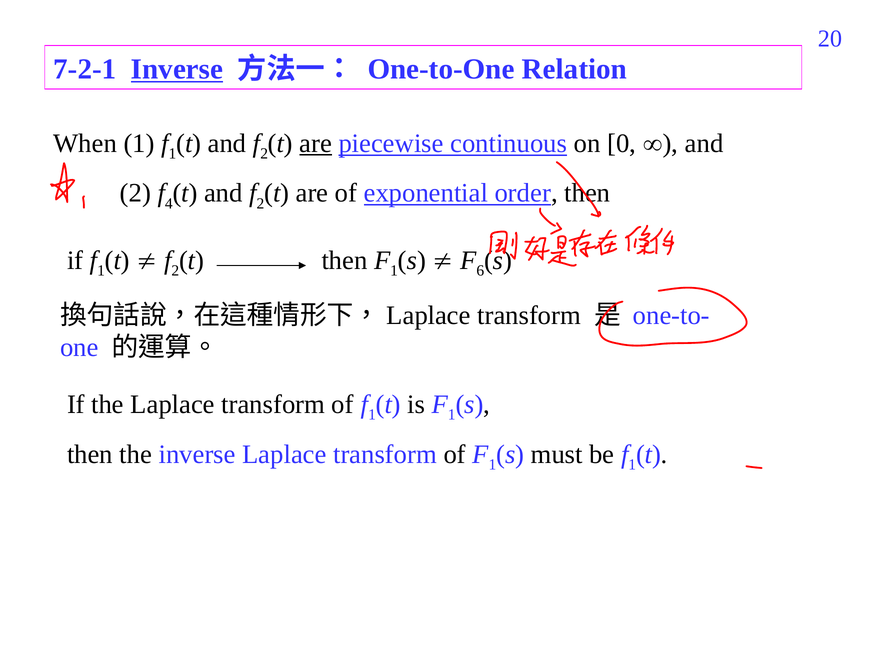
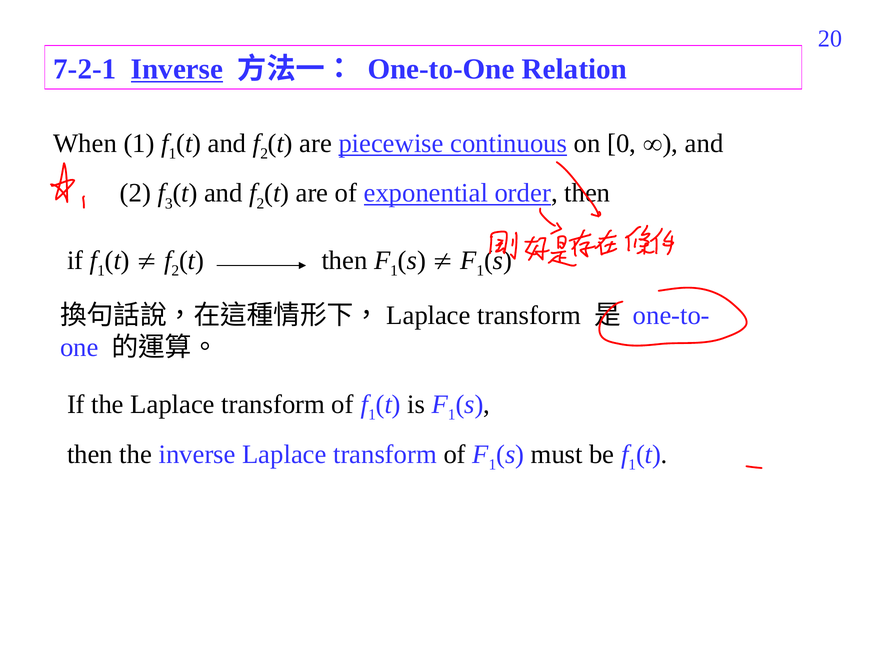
are underline: present -> none (316, 143)
4: 4 -> 3 (169, 204)
6: 6 -> 1 (480, 271)
